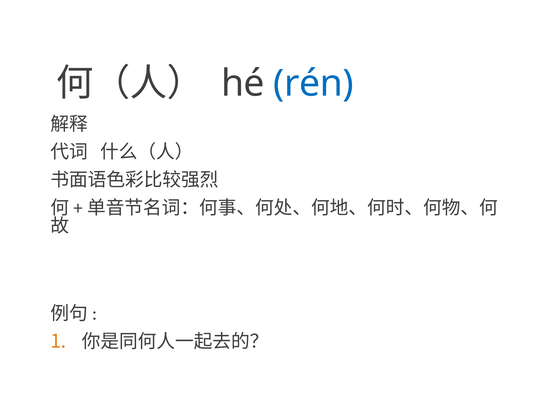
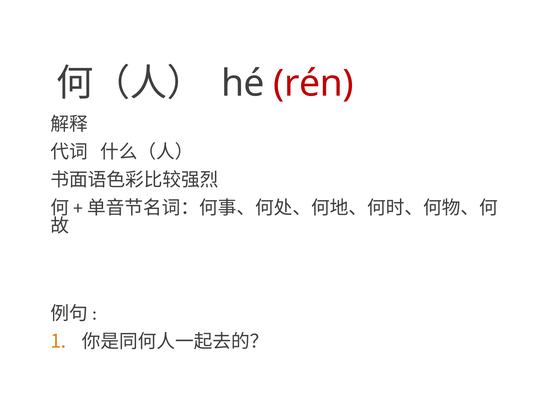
rén colour: blue -> red (314, 84)
